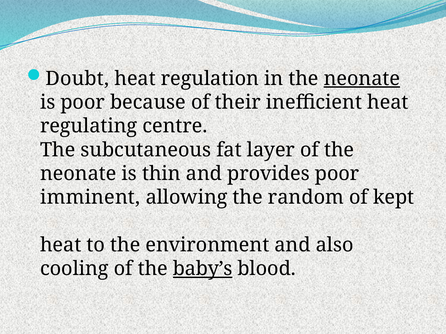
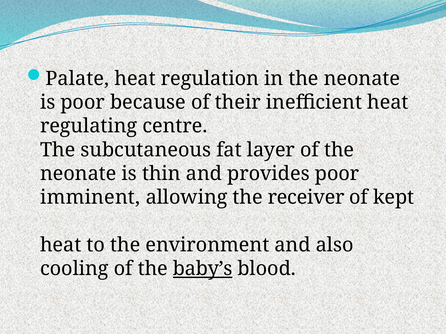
Doubt: Doubt -> Palate (77, 79)
neonate underline: present -> none (362, 79)
random: random -> receiver (306, 198)
